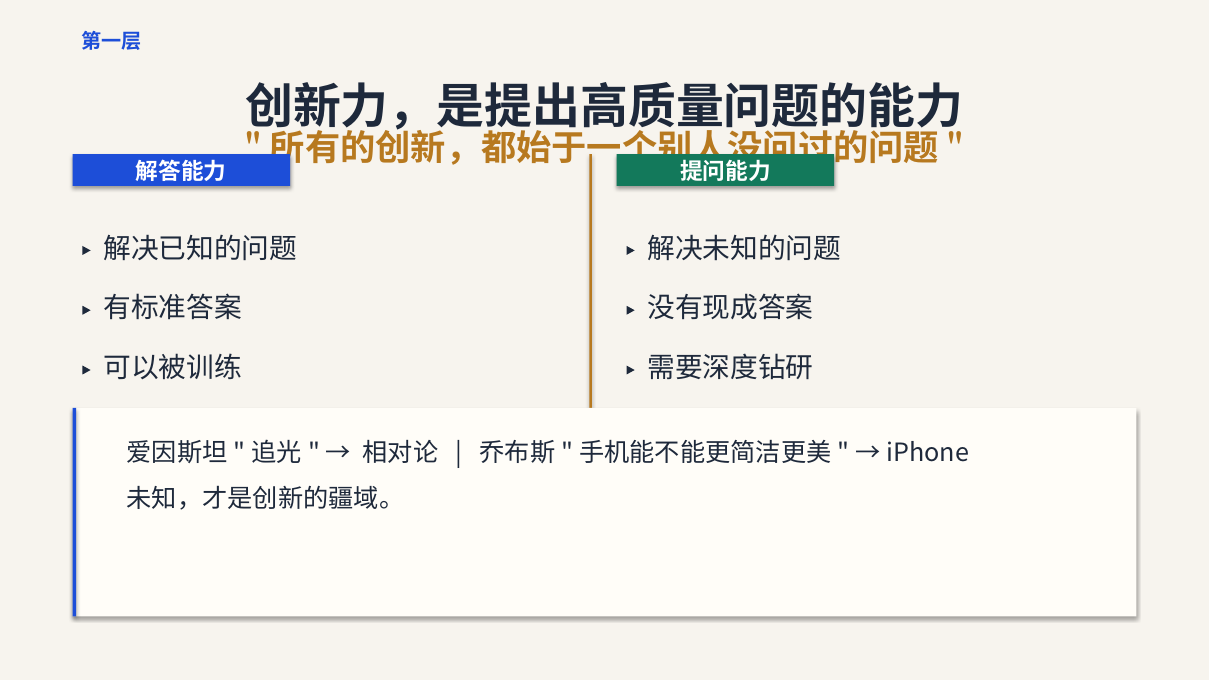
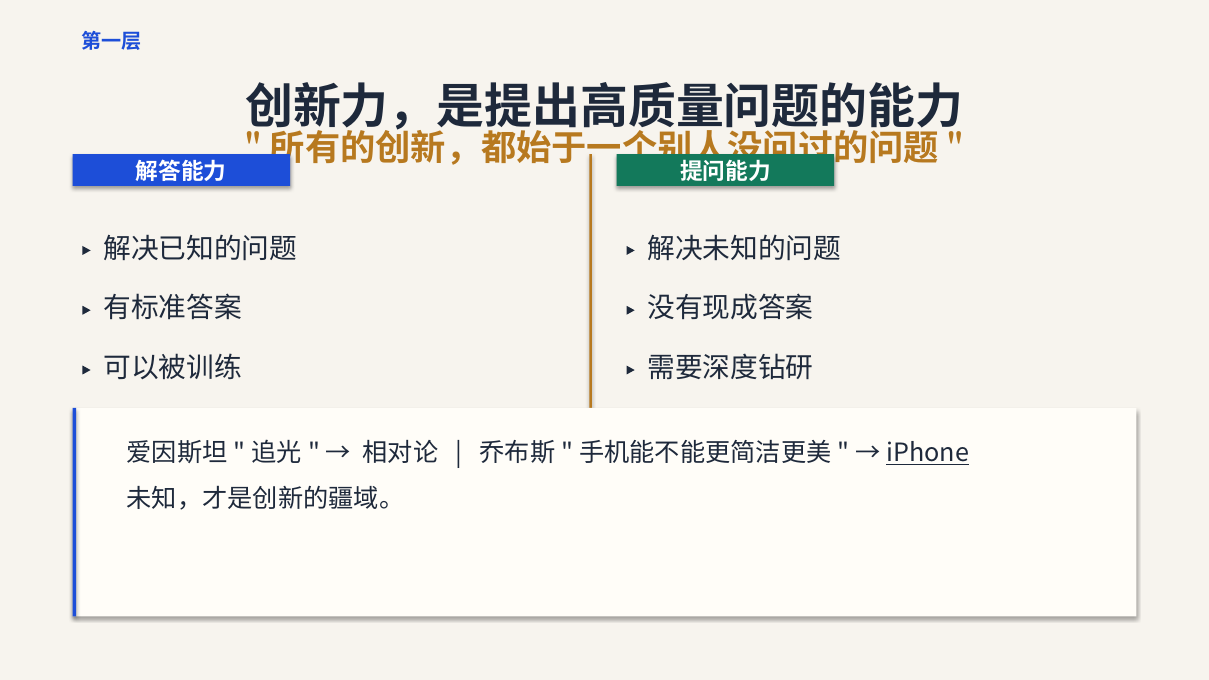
iPhone underline: none -> present (928, 454)
